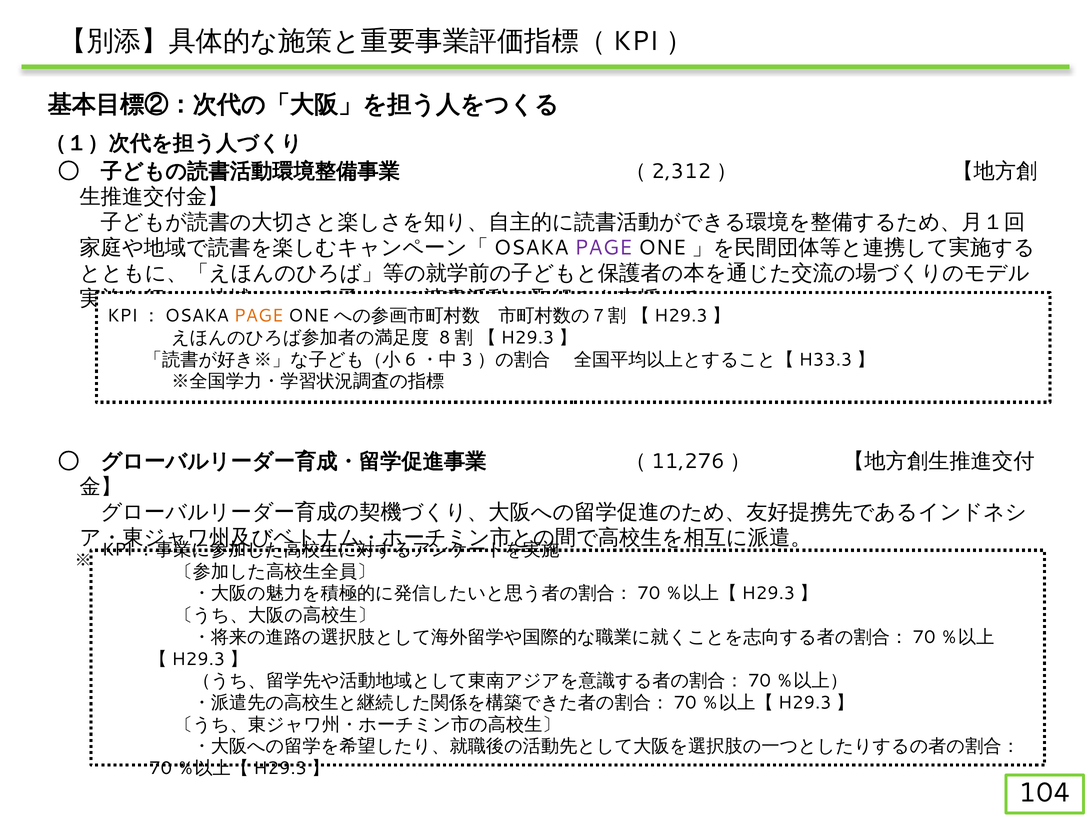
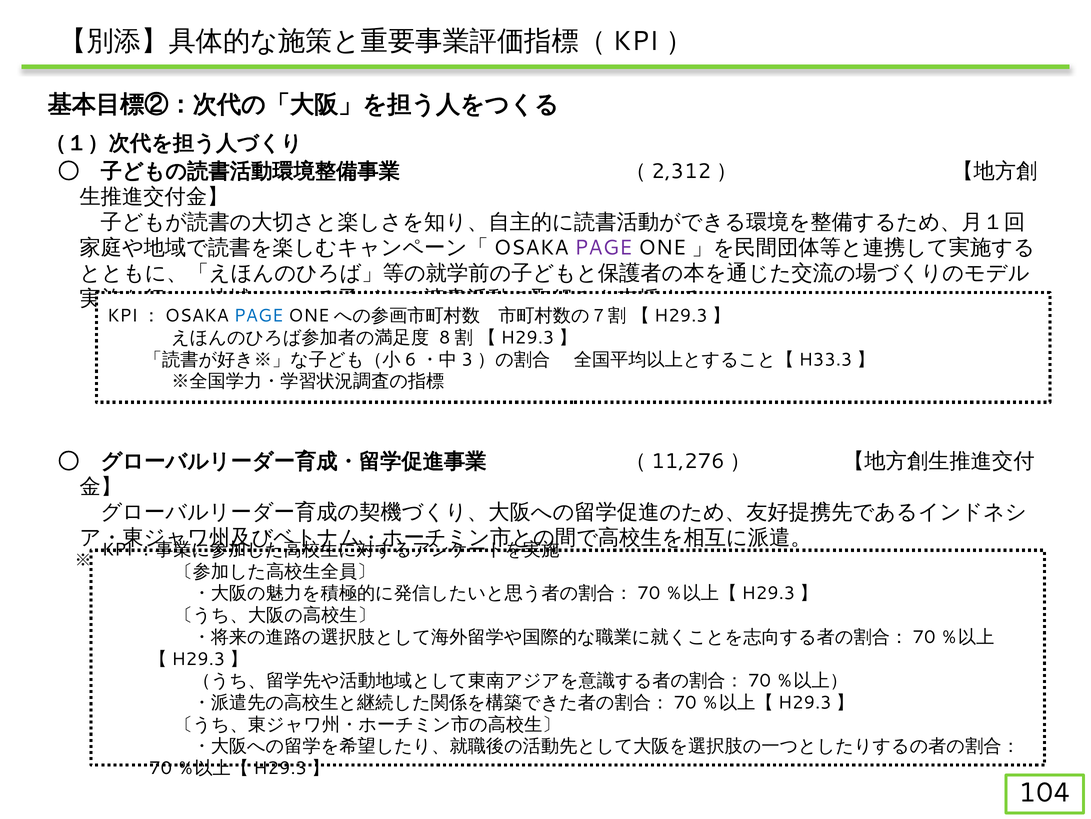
PAGE colour: orange -> blue (259, 316)
